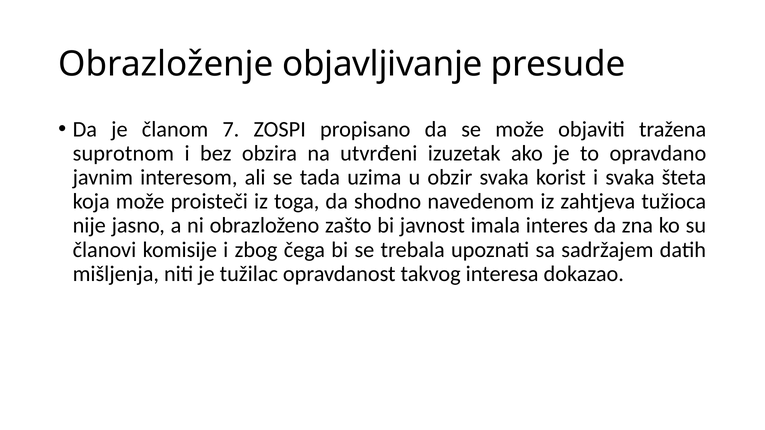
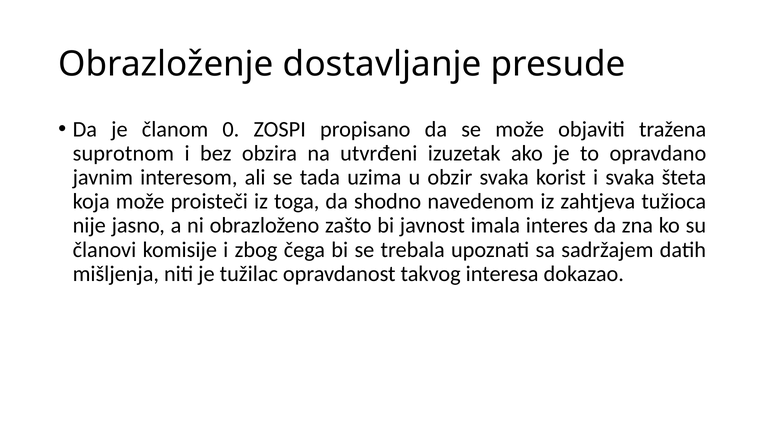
objavljivanje: objavljivanje -> dostavljanje (382, 64)
7: 7 -> 0 (231, 129)
